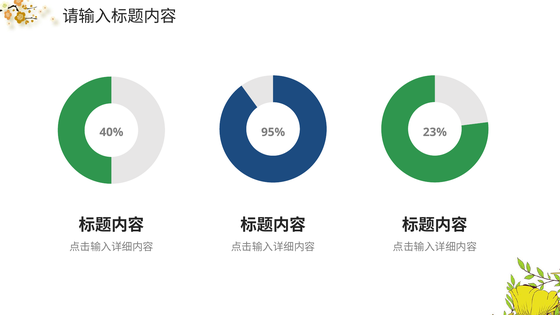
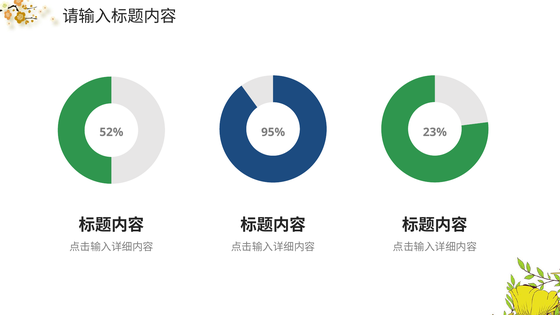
40%: 40% -> 52% (111, 132)
